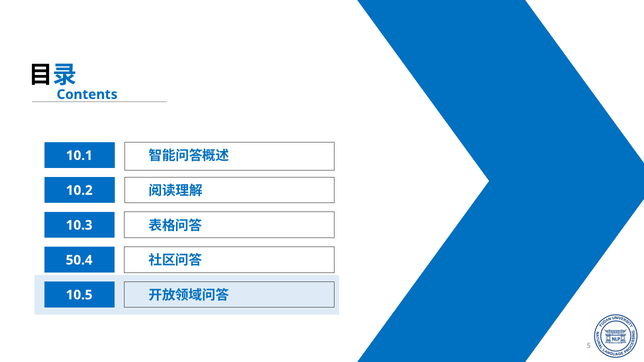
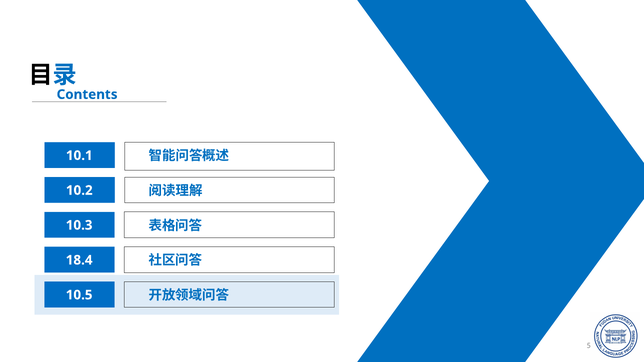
50.4: 50.4 -> 18.4 (79, 260)
